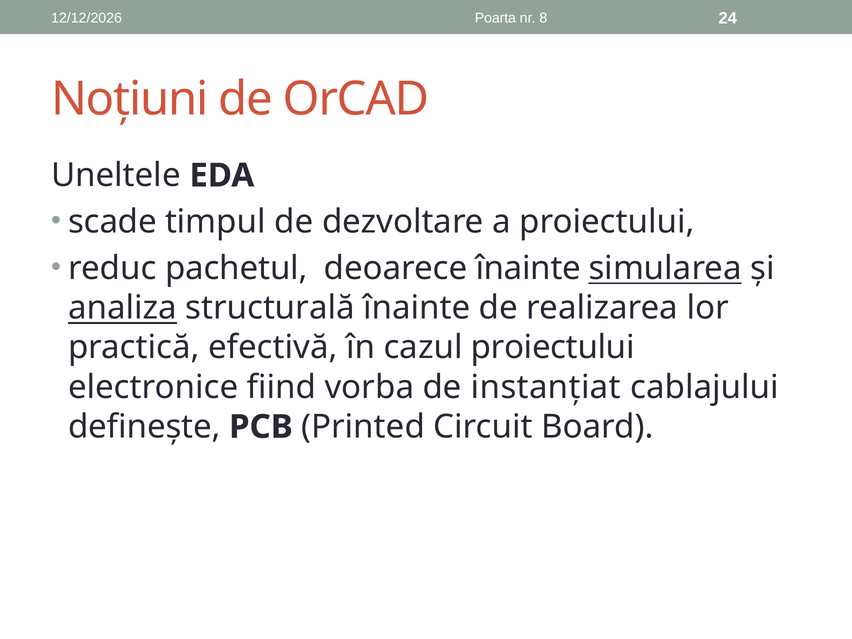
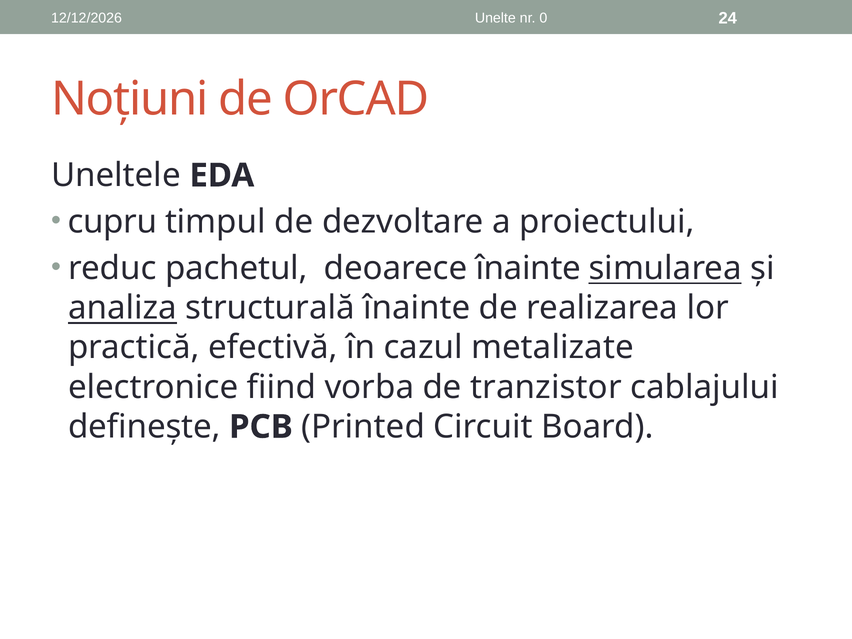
Poarta: Poarta -> Unelte (495, 18)
8: 8 -> 0 (543, 18)
scade: scade -> cupru (113, 222)
cazul proiectului: proiectului -> metalizate (552, 348)
instanțiat: instanțiat -> tranzistor (546, 387)
